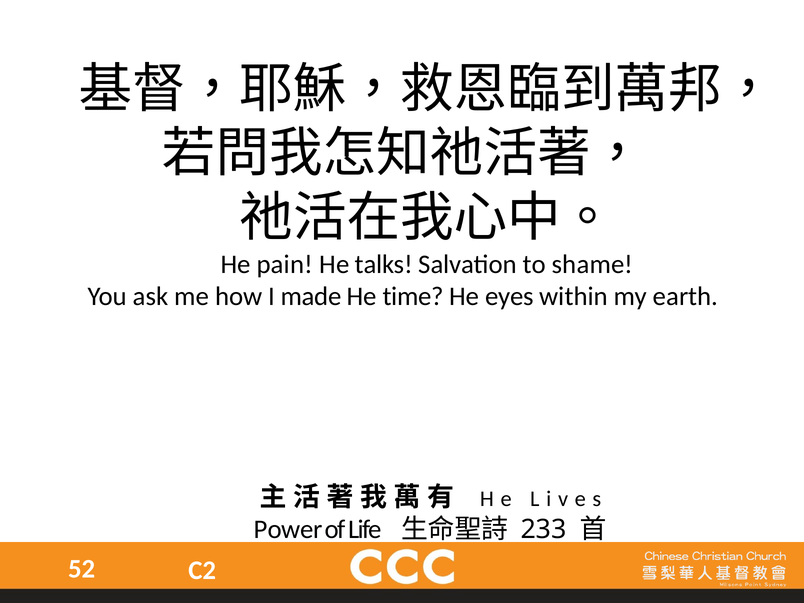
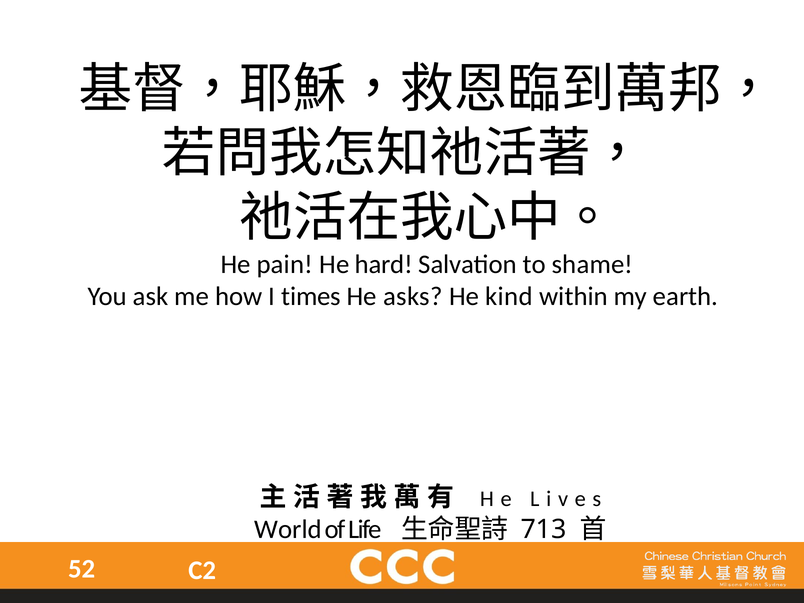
talks: talks -> hard (384, 264)
made: made -> times (311, 297)
time: time -> asks (413, 297)
eyes: eyes -> kind (509, 297)
Power: Power -> World (288, 529)
233: 233 -> 713 (544, 529)
